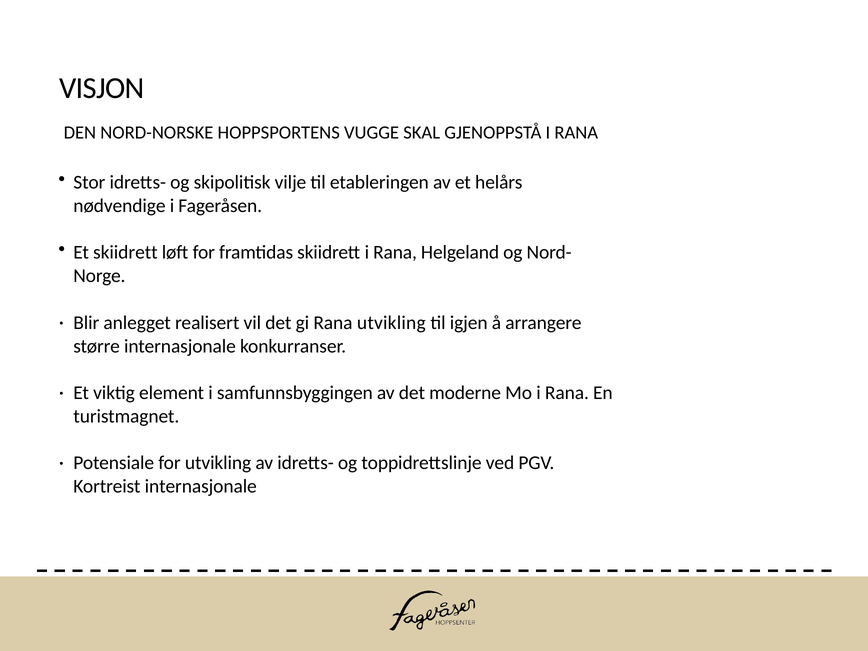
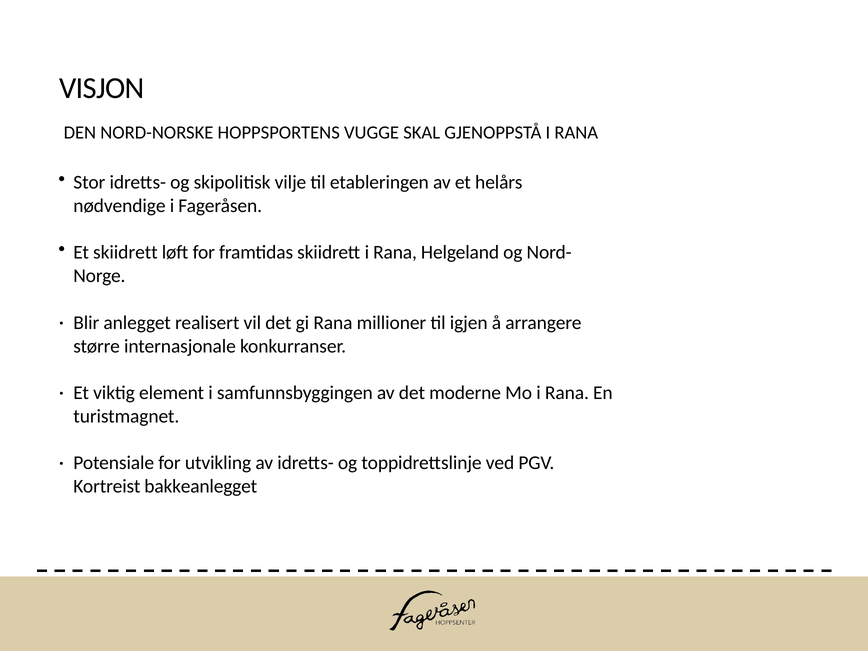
Rana utvikling: utvikling -> millioner (391, 323)
Kortreist internasjonale: internasjonale -> bakkeanlegget (201, 486)
